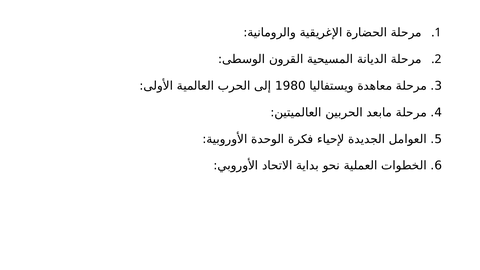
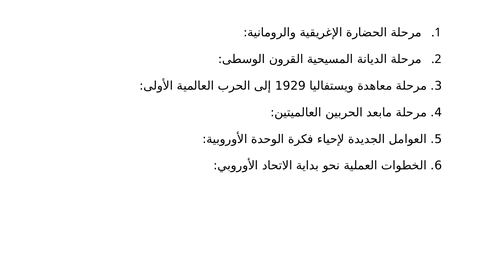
1980: 1980 -> 1929 (290, 86)
